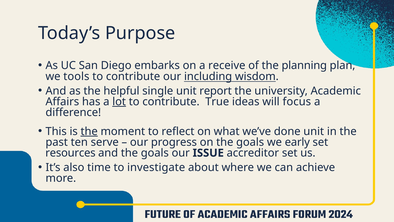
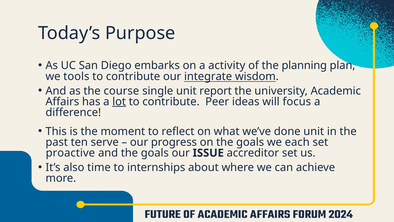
receive: receive -> activity (227, 65)
including: including -> integrate (208, 76)
helpful: helpful -> course (121, 91)
True: True -> Peer (217, 101)
the underline: present -> none (89, 131)
early: early -> each (297, 142)
resources: resources -> proactive (70, 153)
investigate: investigate -> internships (156, 167)
